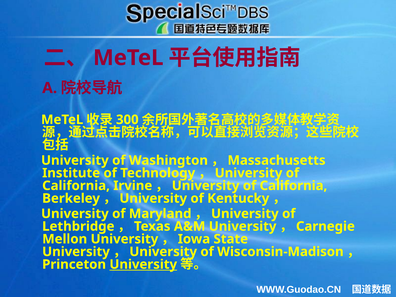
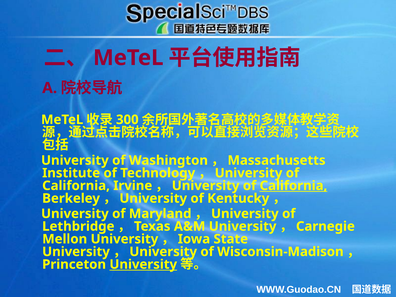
California underline: none -> present (293, 186)
